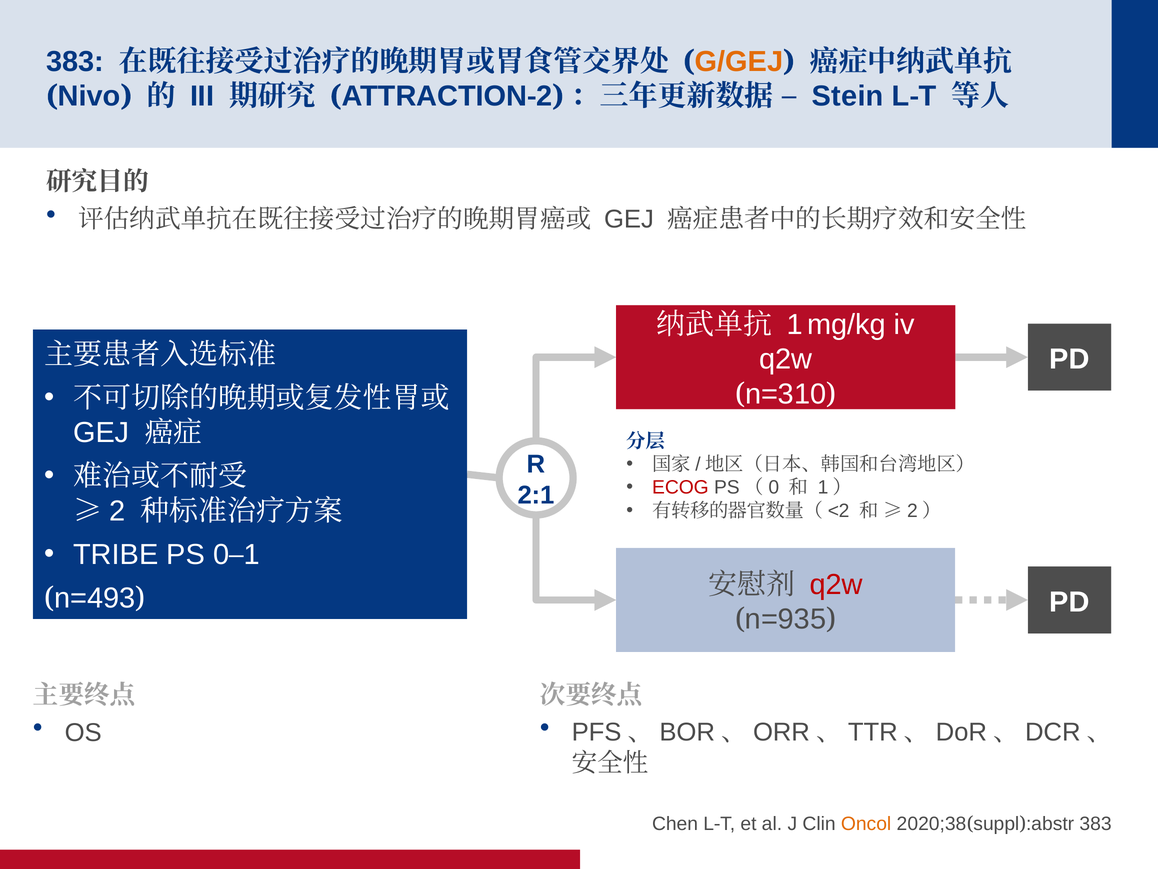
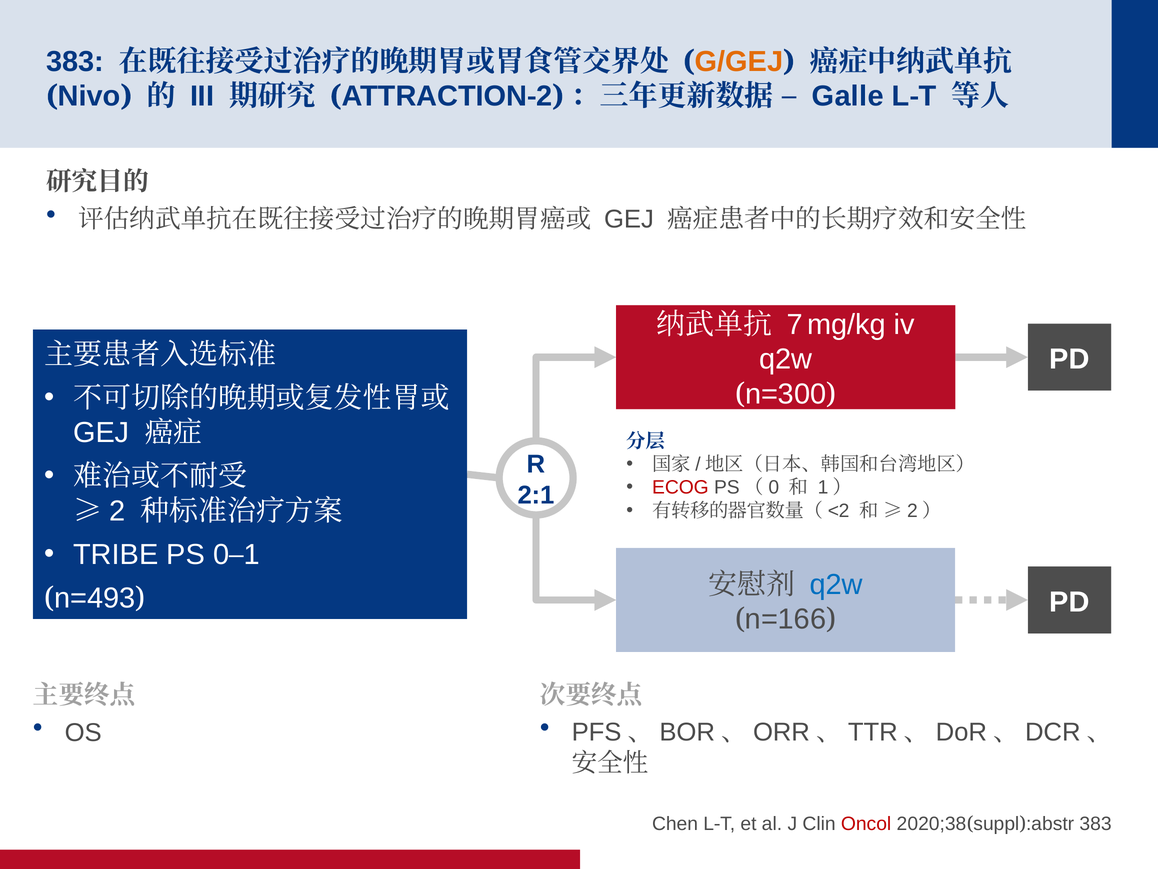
Stein: Stein -> Galle (848, 96)
1: 1 -> 7 (795, 324)
n=310: n=310 -> n=300 (786, 394)
q2w colour: red -> blue (836, 584)
n=935: n=935 -> n=166 (786, 619)
Oncol colour: orange -> red (866, 823)
